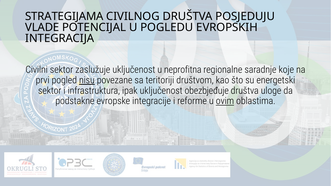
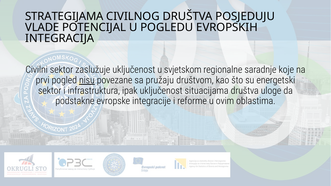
neprofitna: neprofitna -> svjetskom (183, 70)
teritoriji: teritoriji -> pružaju (160, 80)
obezbjeđuje: obezbjeđuje -> situacijama (207, 91)
ovim underline: present -> none (225, 101)
